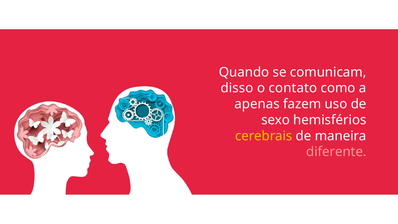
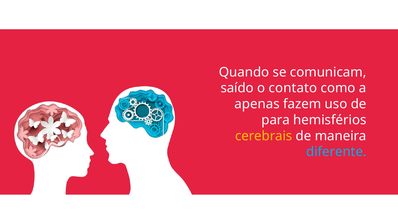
disso: disso -> saído (237, 88)
sexo: sexo -> para (276, 120)
diferente colour: pink -> light blue (336, 152)
